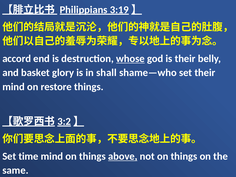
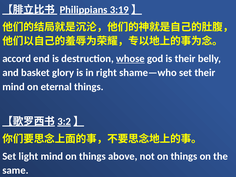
shall: shall -> right (106, 73)
restore: restore -> eternal (56, 87)
time: time -> light (28, 156)
above underline: present -> none (123, 156)
